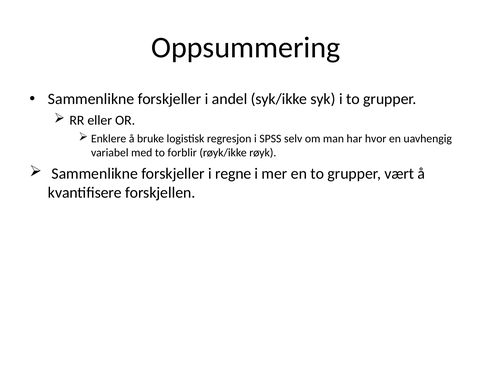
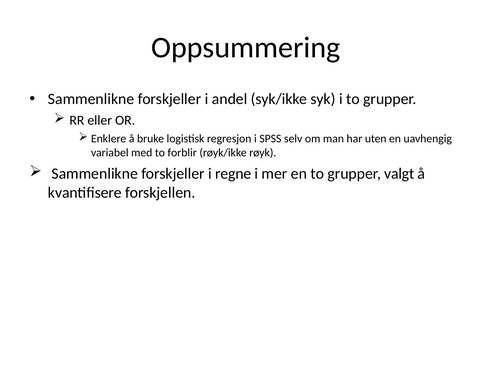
hvor: hvor -> uten (376, 139)
vært: vært -> valgt (399, 174)
